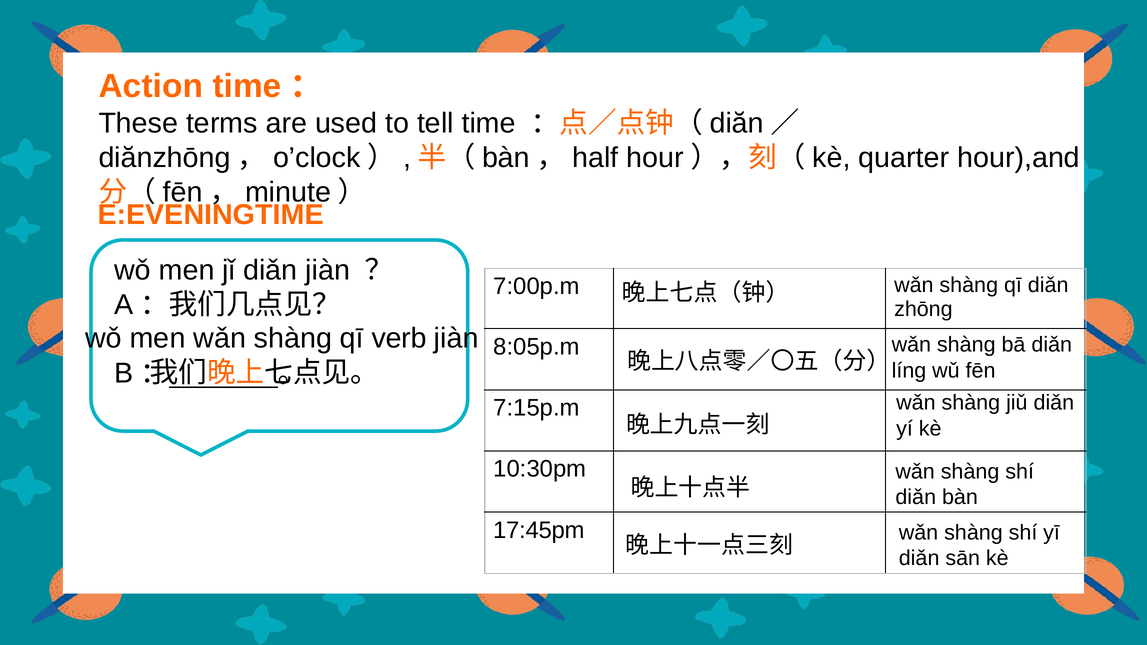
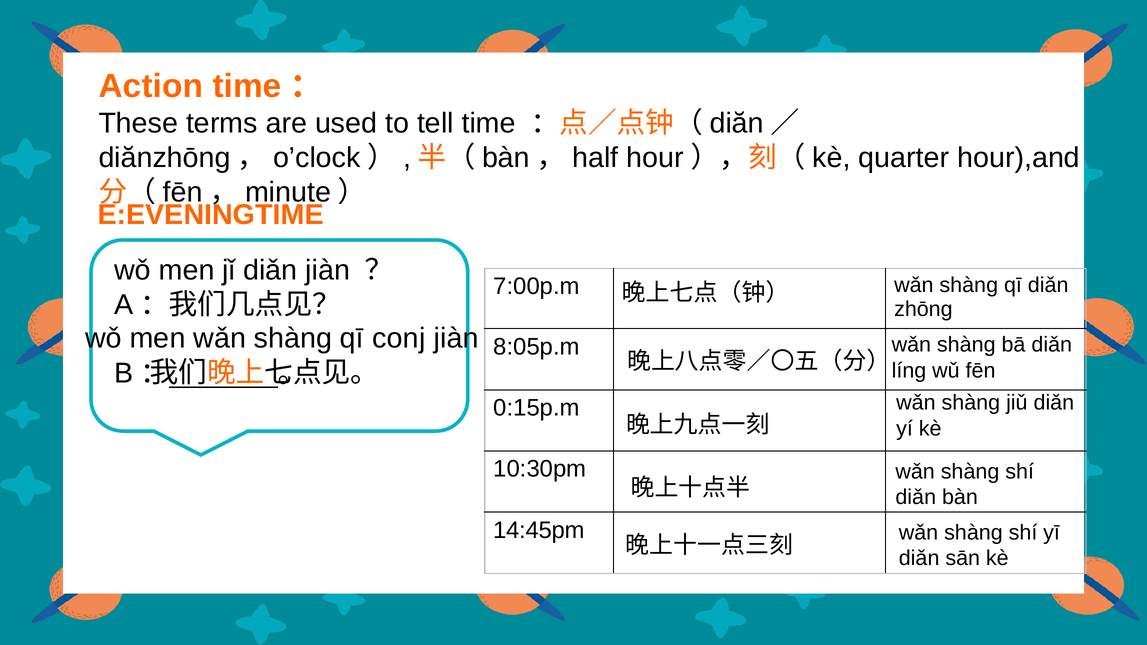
verb: verb -> conj (399, 339)
7:15p.m: 7:15p.m -> 0:15p.m (537, 408)
17:45pm: 17:45pm -> 14:45pm (539, 530)
